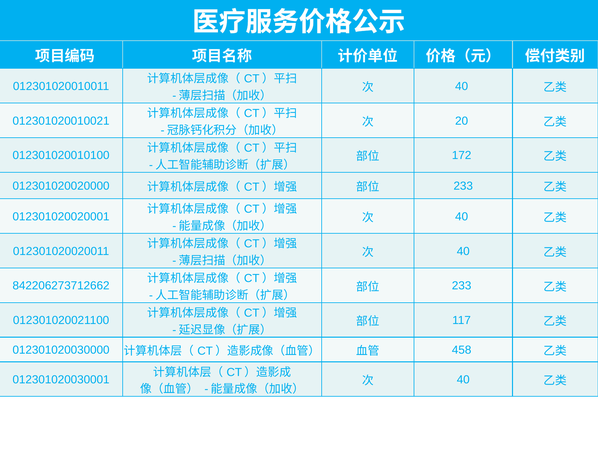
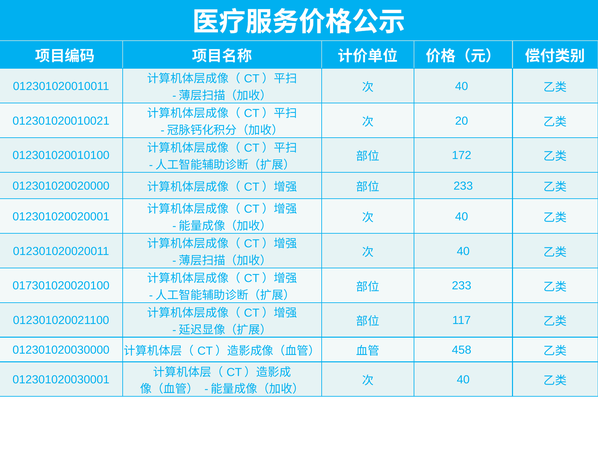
842206273712662: 842206273712662 -> 017301020020100 (61, 285)
